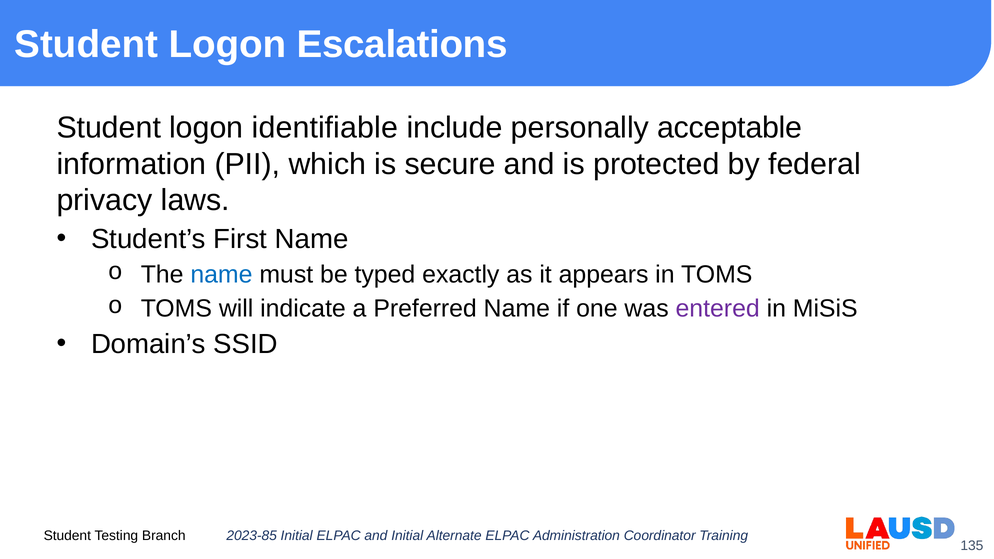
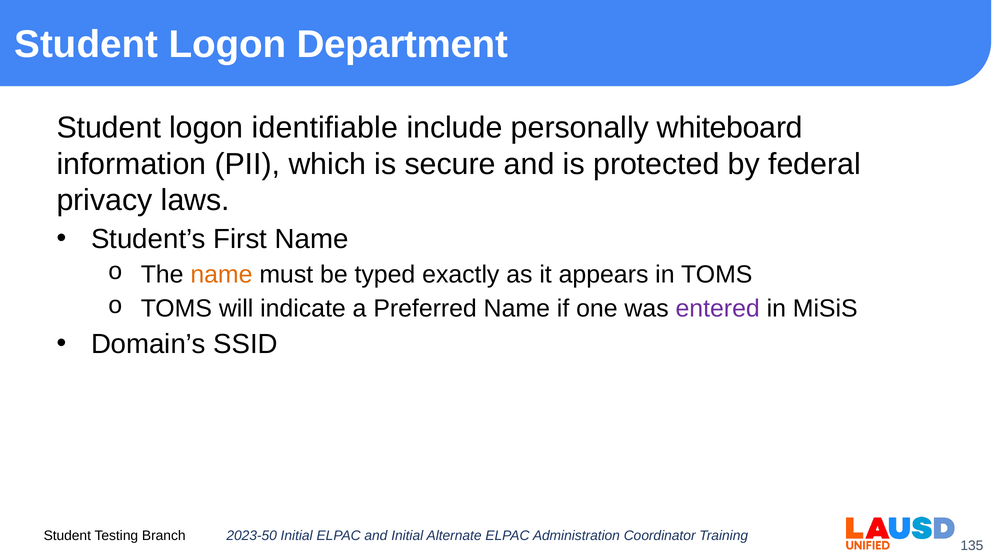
Escalations: Escalations -> Department (402, 45)
acceptable: acceptable -> whiteboard (730, 128)
name colour: blue -> orange (221, 275)
2023-85: 2023-85 -> 2023-50 (252, 536)
